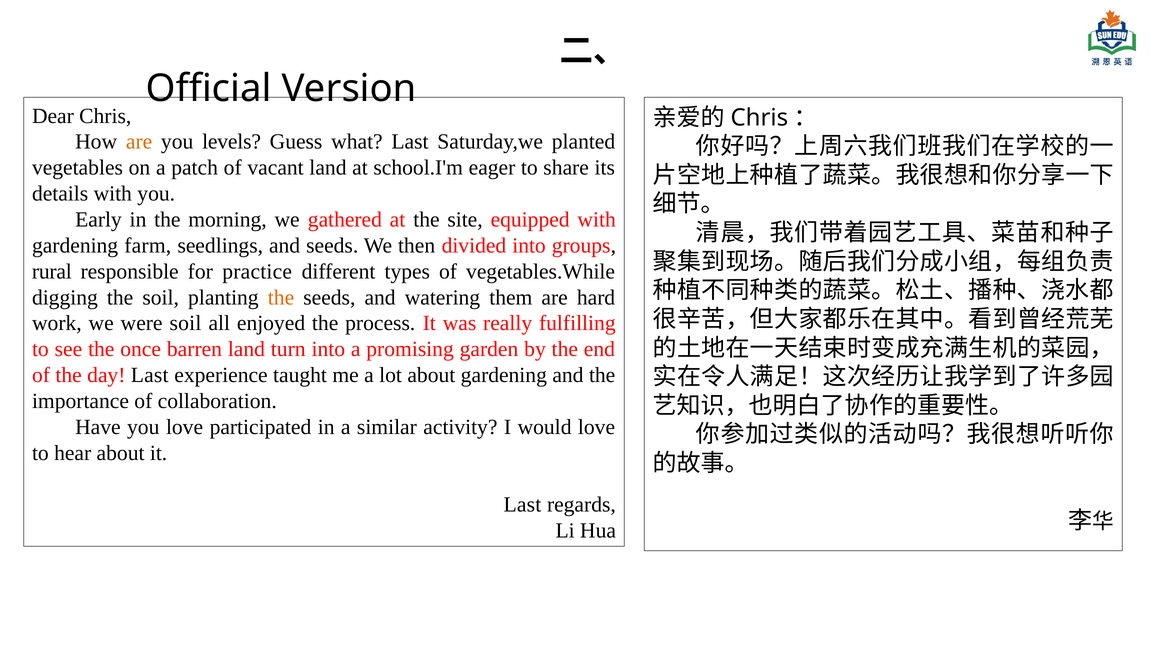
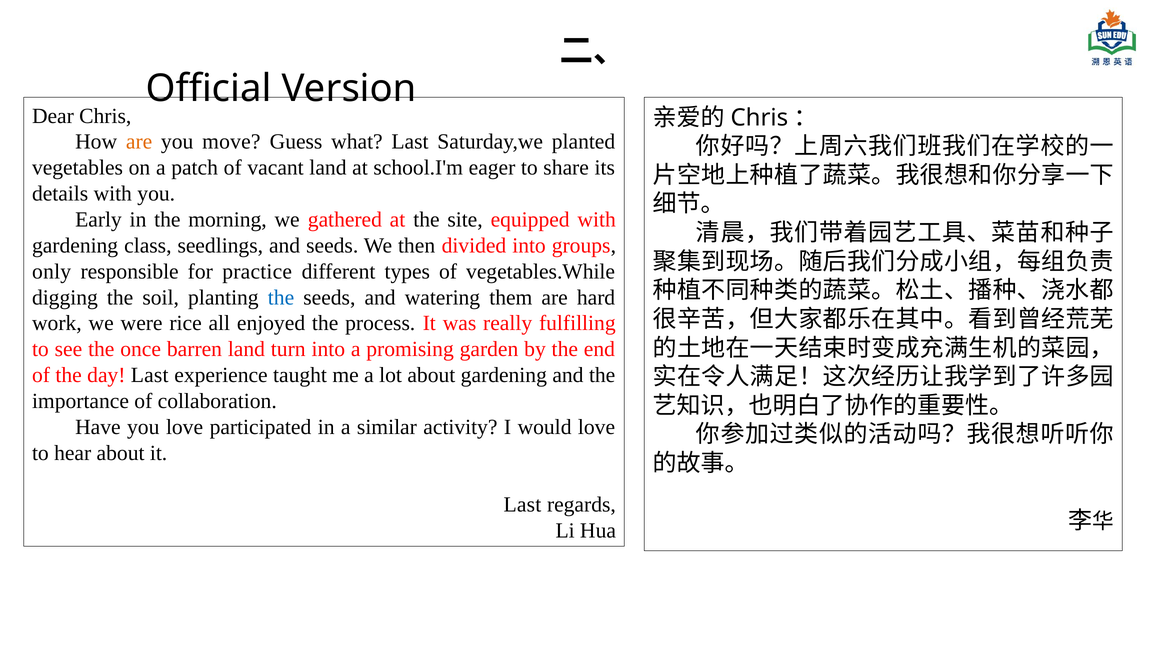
levels: levels -> move (231, 142)
farm: farm -> class (148, 245)
rural: rural -> only (52, 271)
the colour: orange -> blue (281, 297)
were soil: soil -> rice (186, 323)
